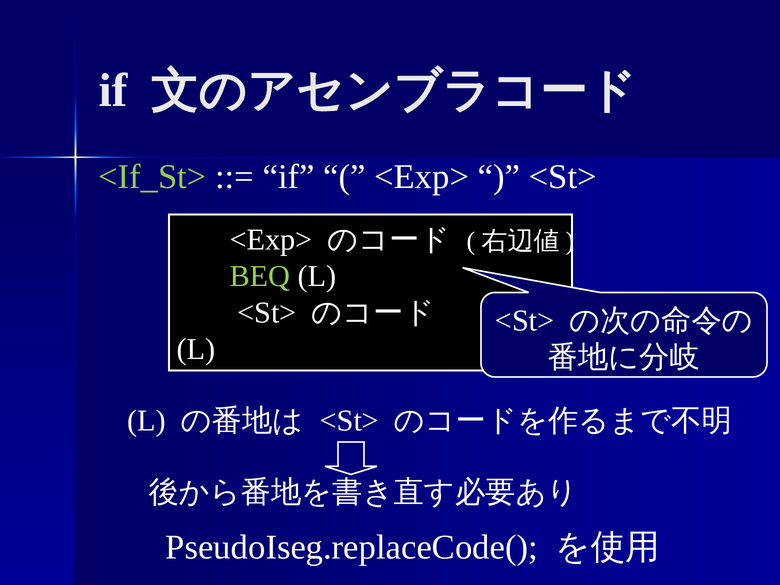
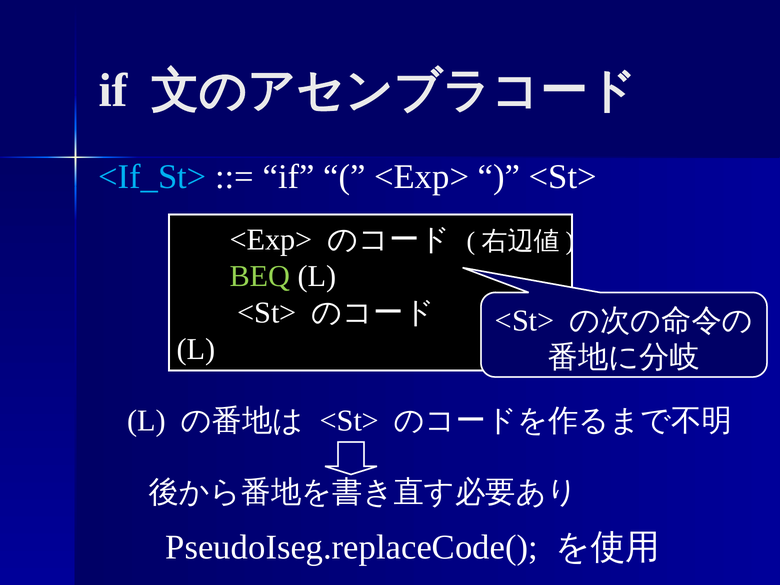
<If_St> colour: light green -> light blue (152, 177)
